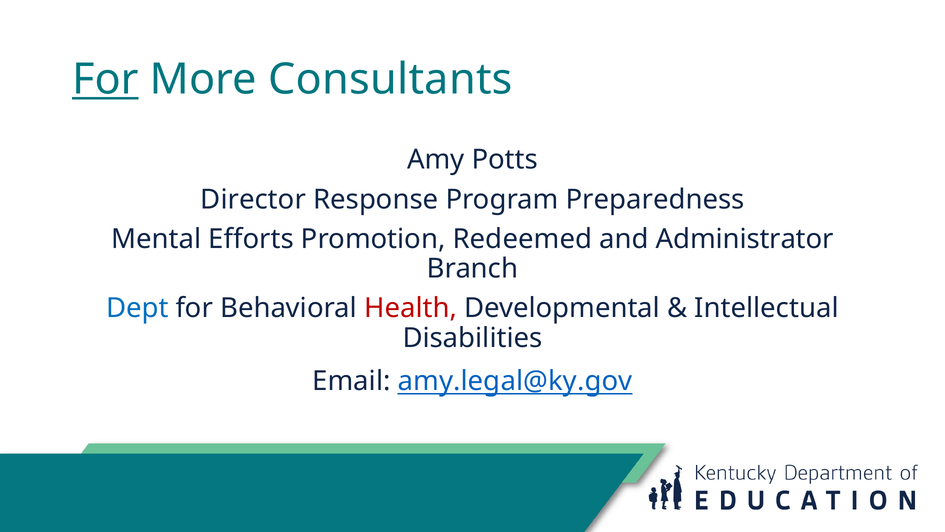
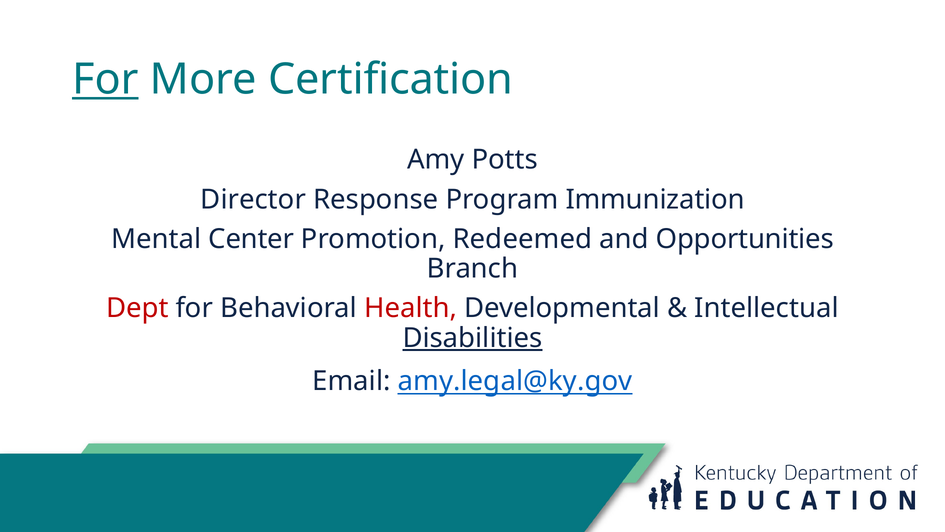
Consultants: Consultants -> Certification (391, 79)
Preparedness: Preparedness -> Immunization (655, 199)
Efforts: Efforts -> Center (251, 239)
Administrator: Administrator -> Opportunities (745, 239)
Dept colour: blue -> red (137, 308)
Disabilities underline: none -> present (472, 338)
